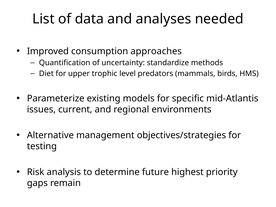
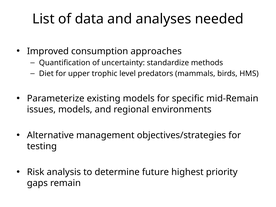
mid-Atlantis: mid-Atlantis -> mid-Remain (232, 98)
issues current: current -> models (75, 110)
